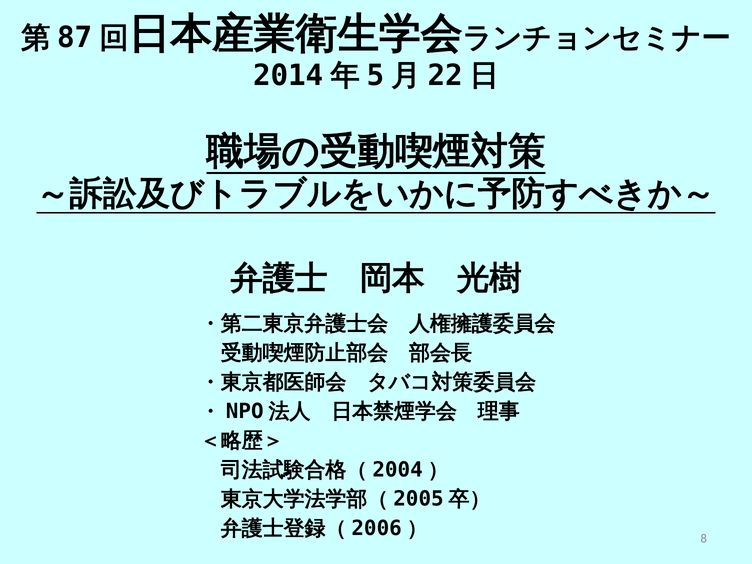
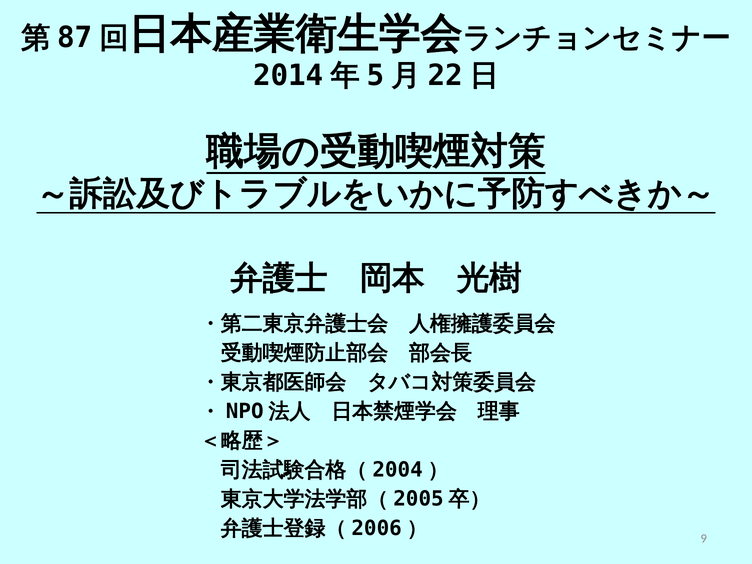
8: 8 -> 9 (704, 538)
